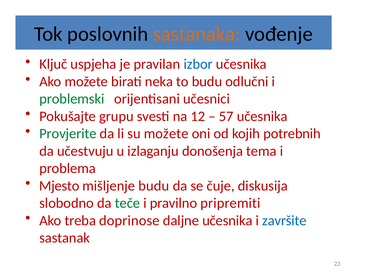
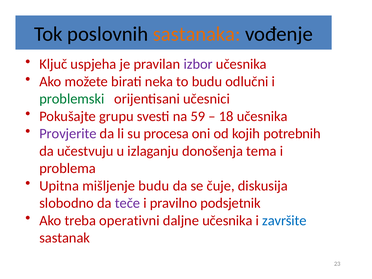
izbor colour: blue -> purple (198, 64)
12: 12 -> 59 (198, 116)
57: 57 -> 18 (226, 116)
Provjerite colour: green -> purple (68, 134)
su možete: možete -> procesa (166, 134)
Mjesto: Mjesto -> Upitna (59, 186)
teče colour: green -> purple (127, 203)
pripremiti: pripremiti -> podsjetnik (231, 203)
doprinose: doprinose -> operativni (129, 221)
